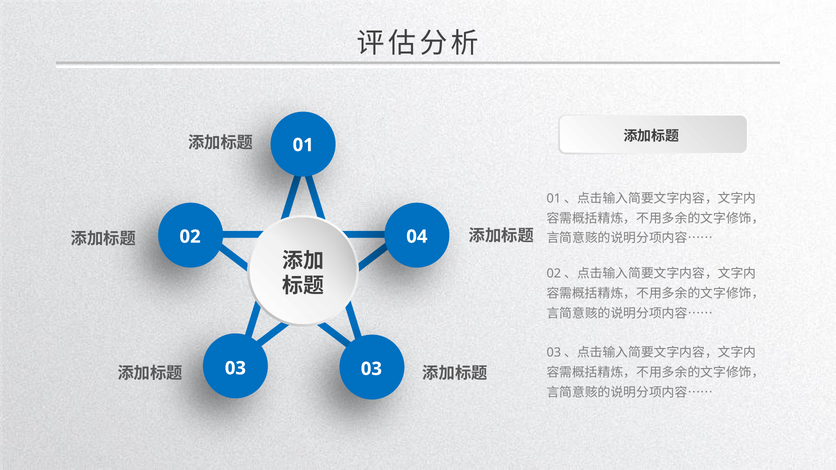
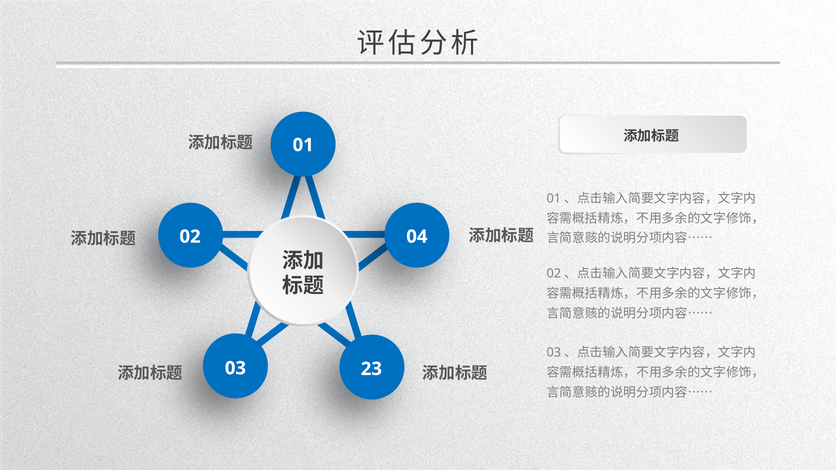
03 03: 03 -> 23 (371, 369)
